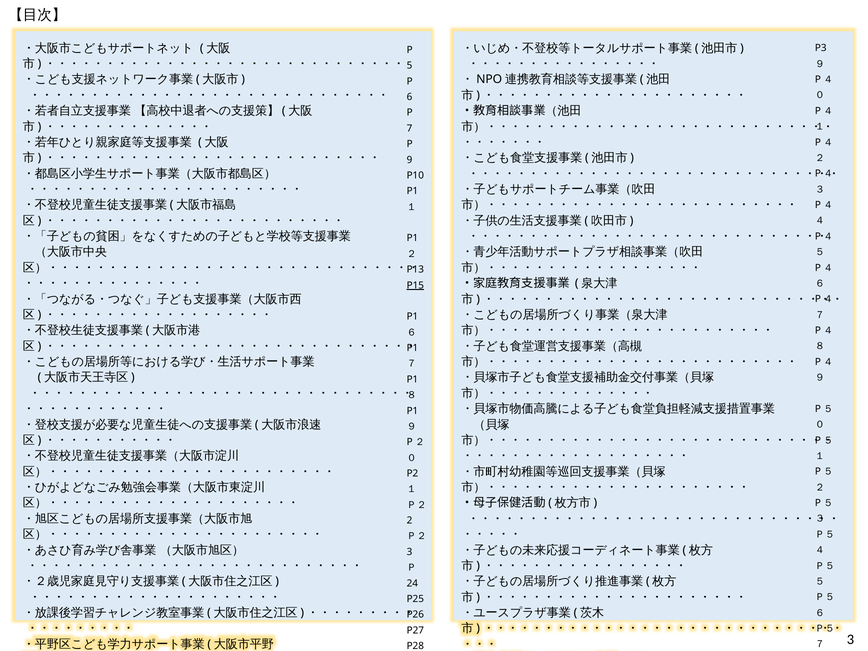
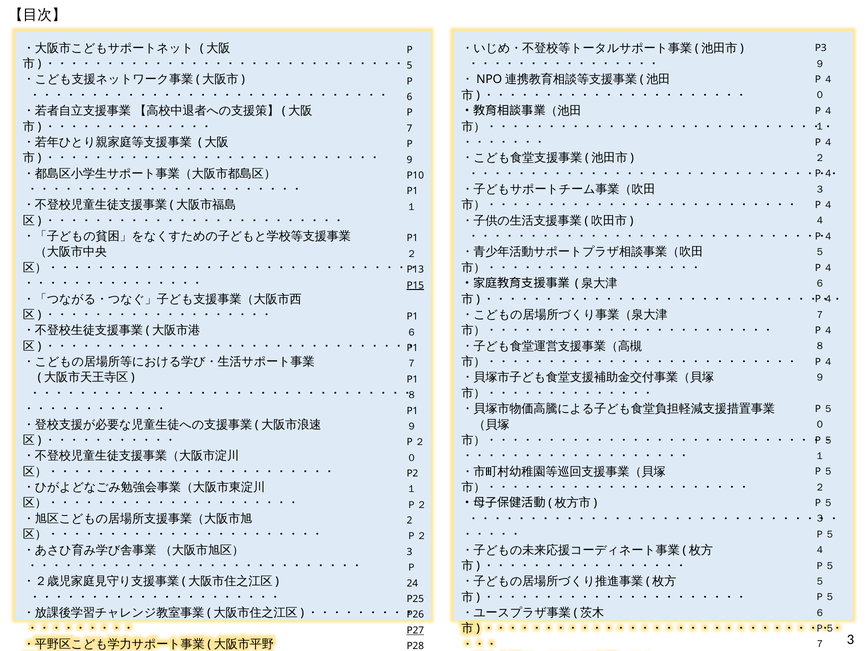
P27 underline: none -> present (415, 630)
